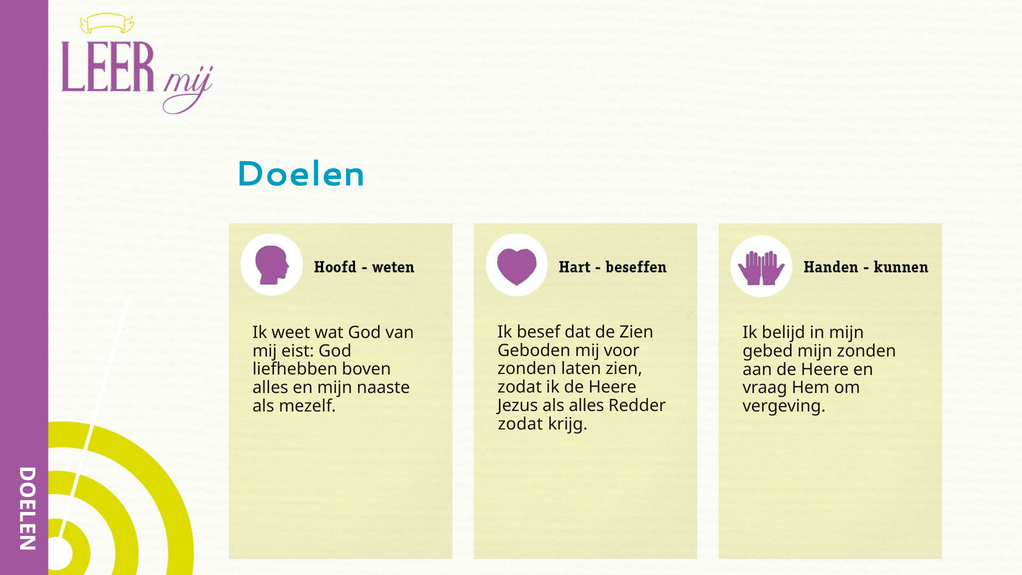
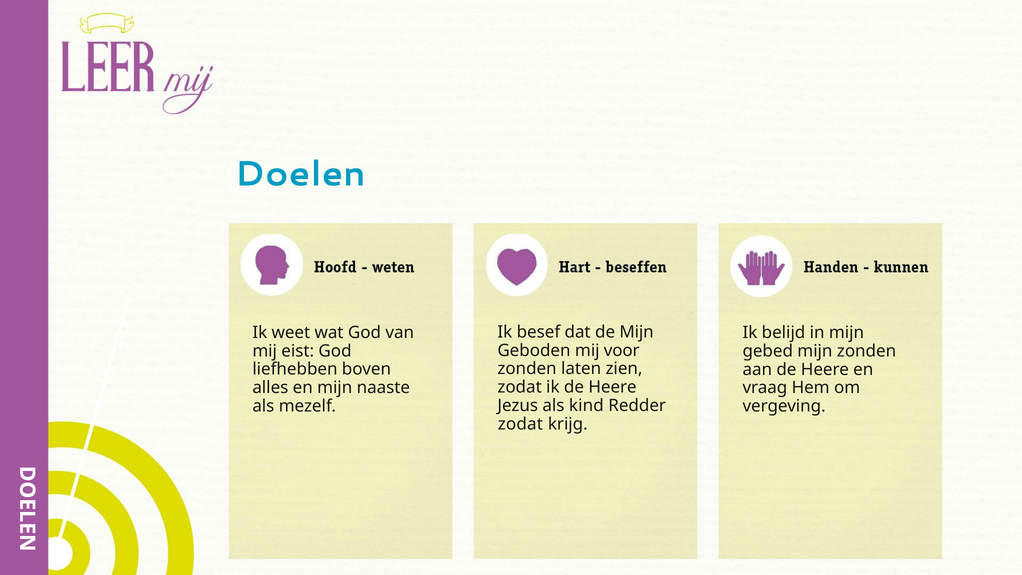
de Zien: Zien -> Mijn (637, 332)
als alles: alles -> kind (586, 405)
